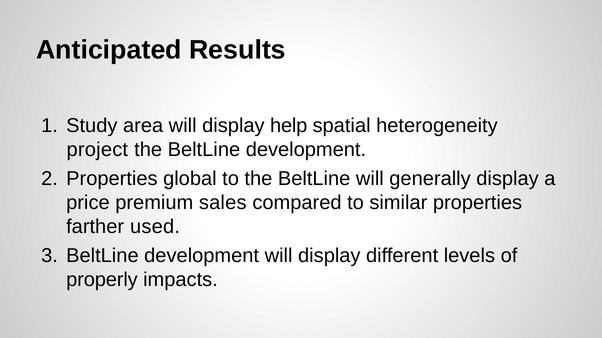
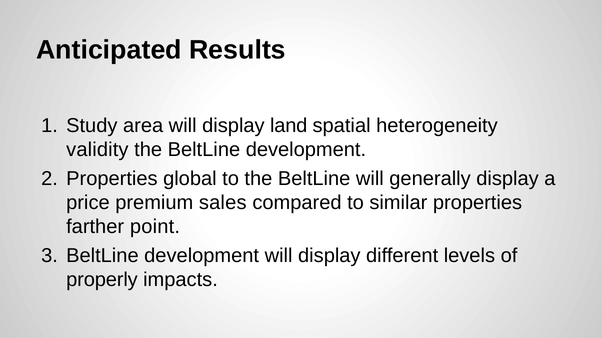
help: help -> land (289, 126)
project: project -> validity (97, 150)
used: used -> point (155, 227)
